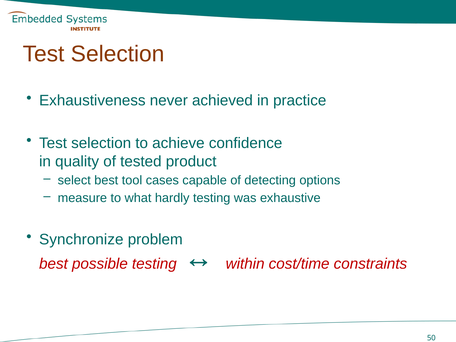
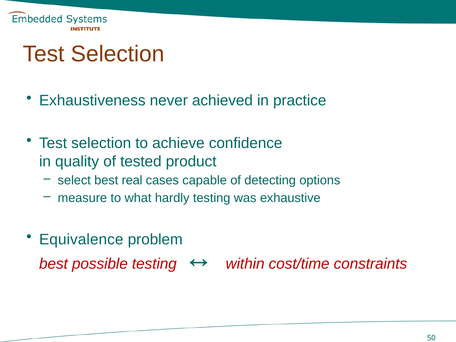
tool: tool -> real (132, 180)
Synchronize: Synchronize -> Equivalence (81, 239)
